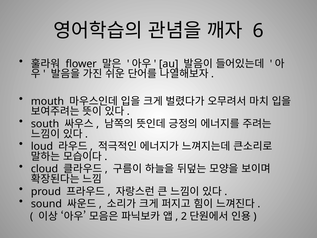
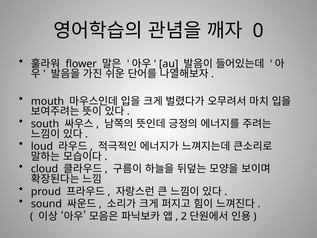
6: 6 -> 0 (258, 31)
